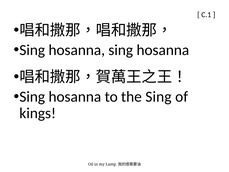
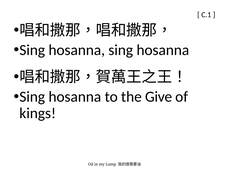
the Sing: Sing -> Give (159, 97)
